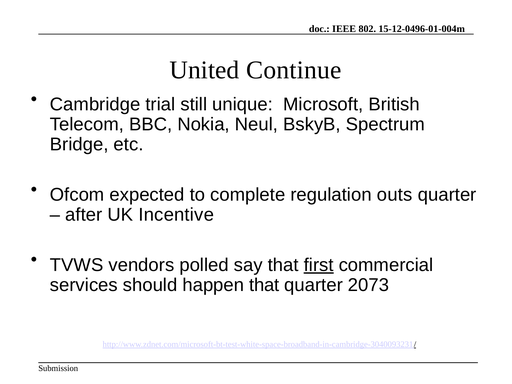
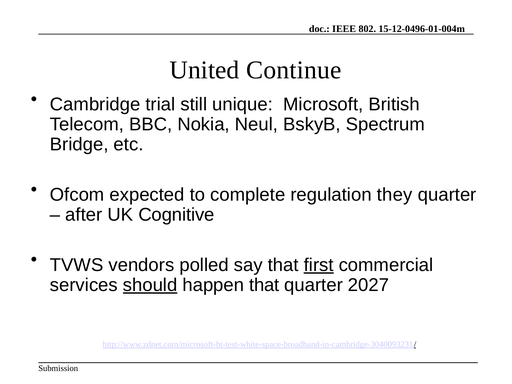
outs: outs -> they (395, 195)
Incentive: Incentive -> Cognitive (176, 215)
should underline: none -> present (150, 285)
2073: 2073 -> 2027 (369, 285)
